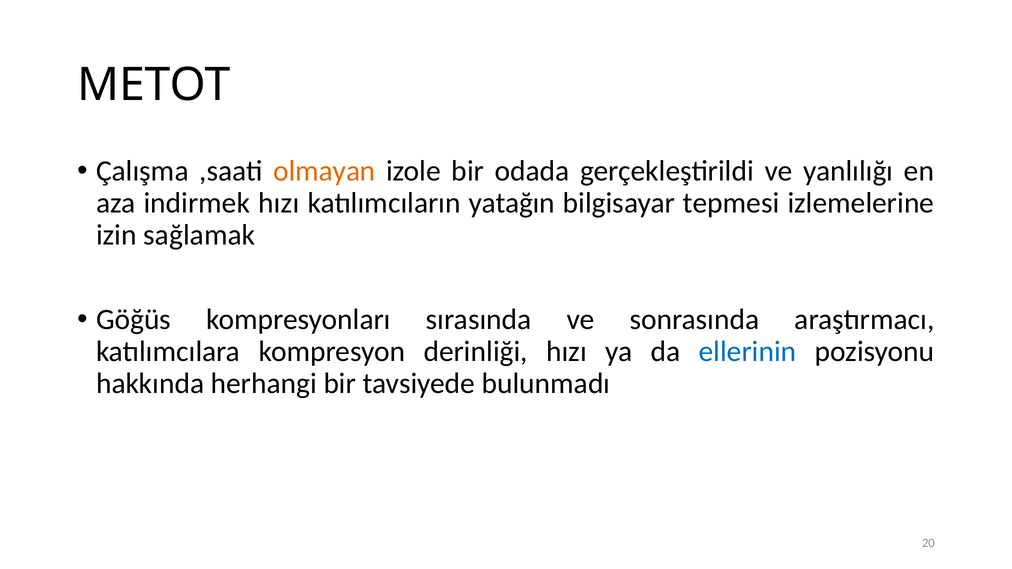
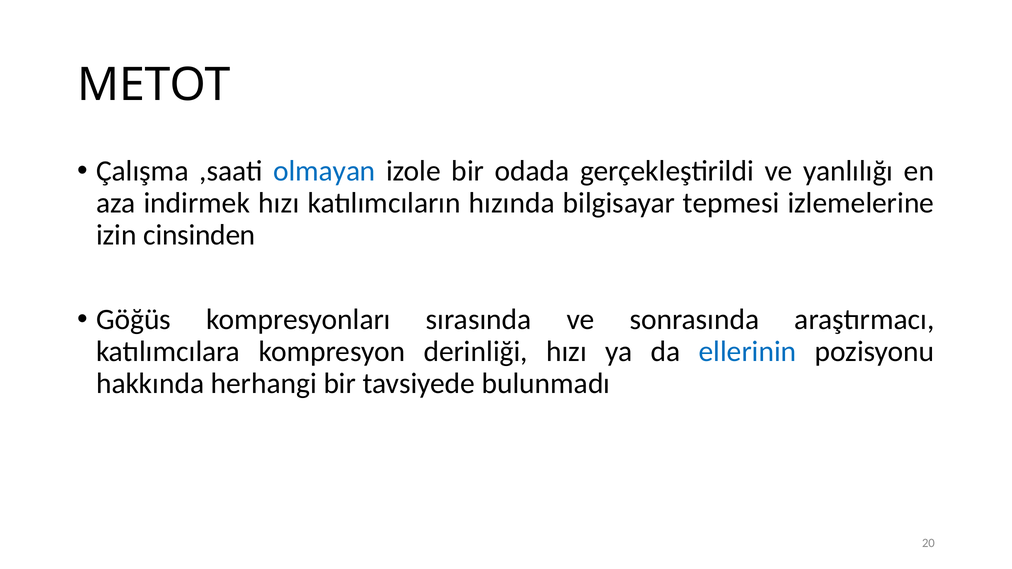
olmayan colour: orange -> blue (324, 171)
yatağın: yatağın -> hızında (512, 203)
sağlamak: sağlamak -> cinsinden (199, 235)
